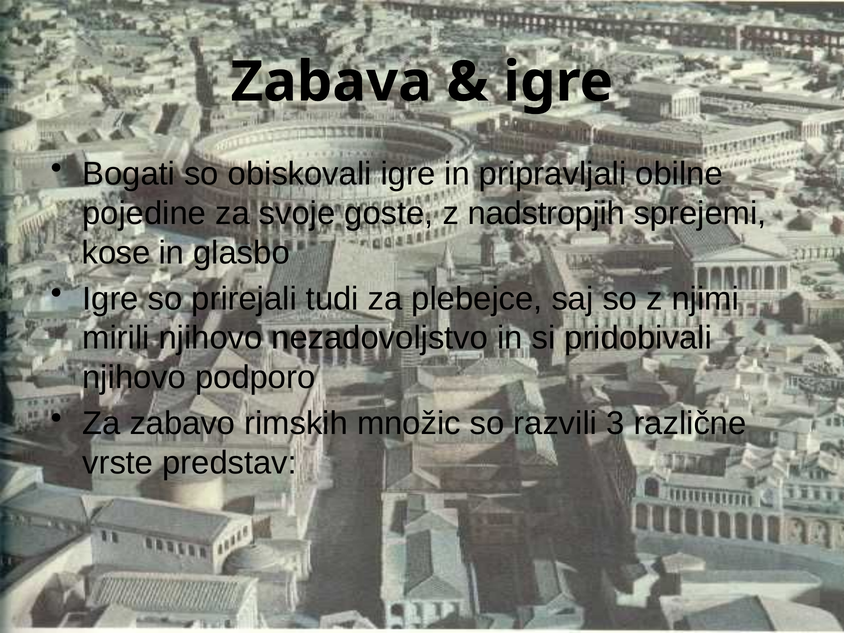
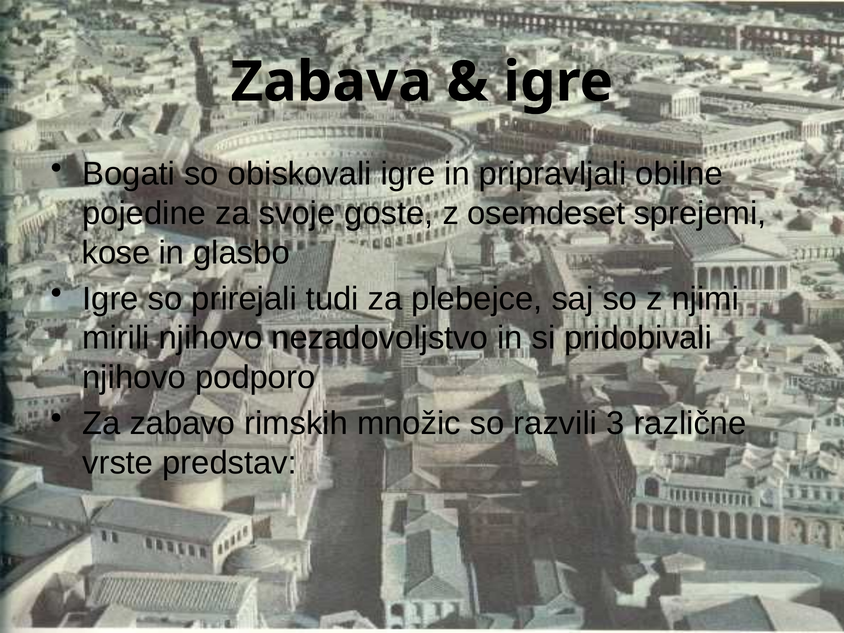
nadstropjih: nadstropjih -> osemdeset (546, 213)
